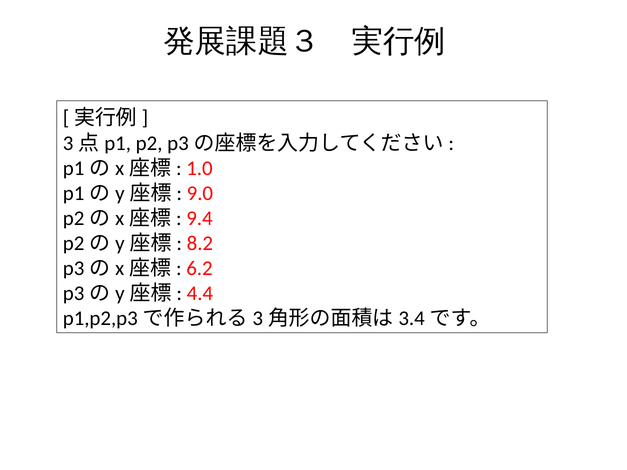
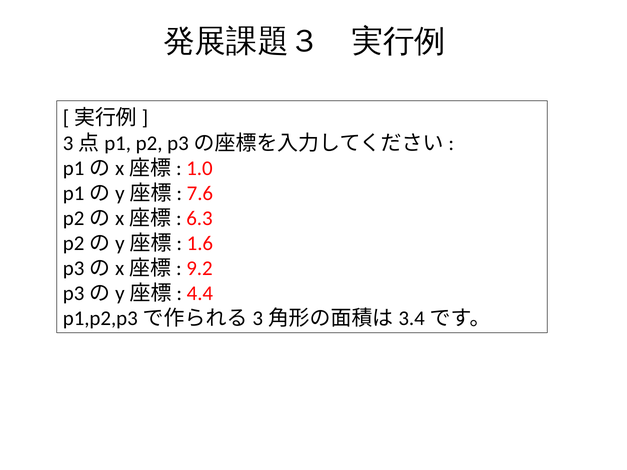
9.0: 9.0 -> 7.6 (200, 193)
9.4: 9.4 -> 6.3 (199, 218)
8.2: 8.2 -> 1.6 (200, 244)
6.2: 6.2 -> 9.2 (199, 269)
